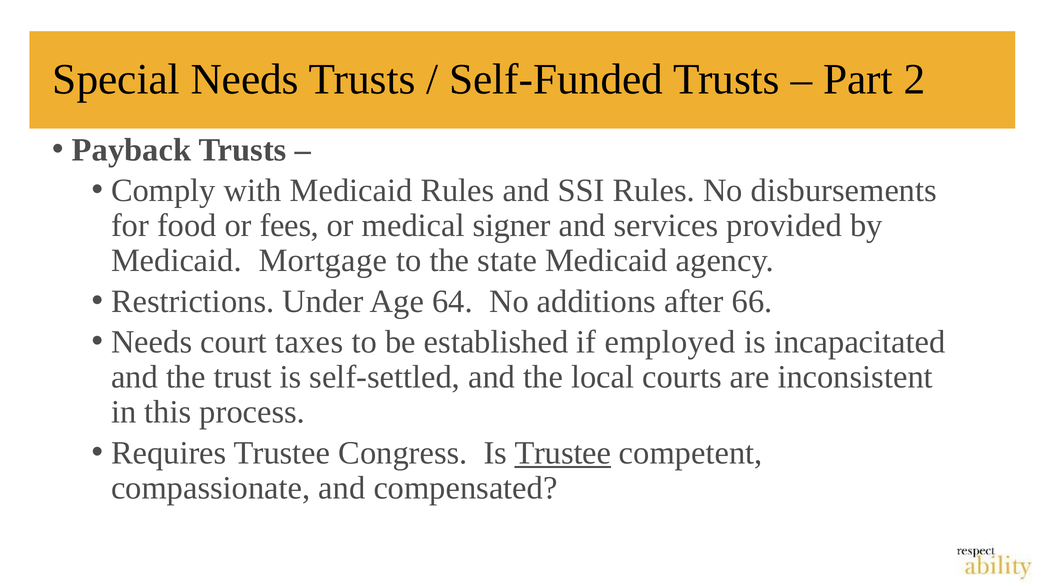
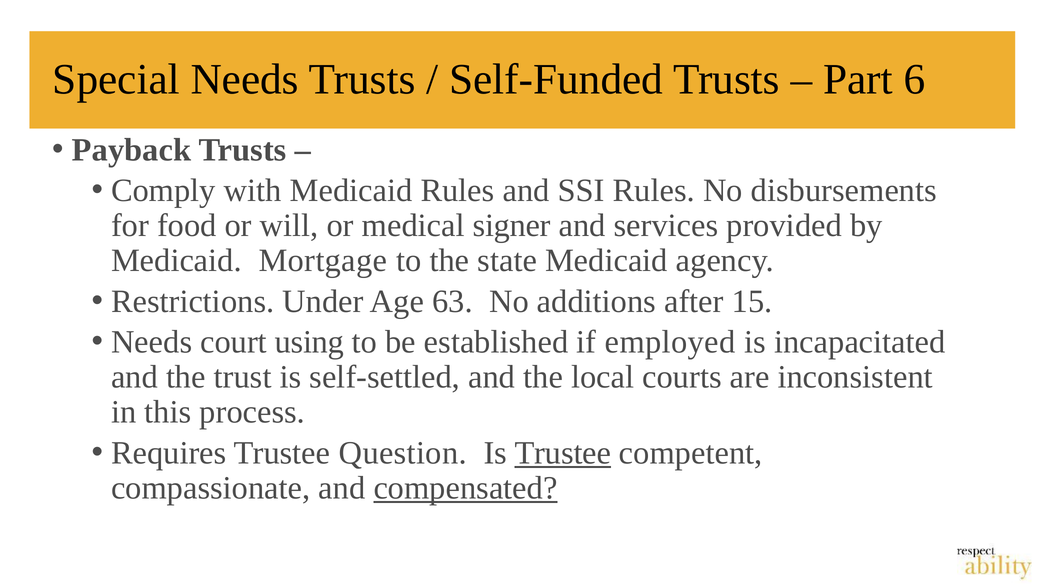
2: 2 -> 6 (914, 80)
fees: fees -> will (289, 225)
64: 64 -> 63 (453, 301)
66: 66 -> 15 (752, 301)
taxes: taxes -> using (310, 342)
Congress: Congress -> Question (403, 452)
compensated underline: none -> present (466, 488)
